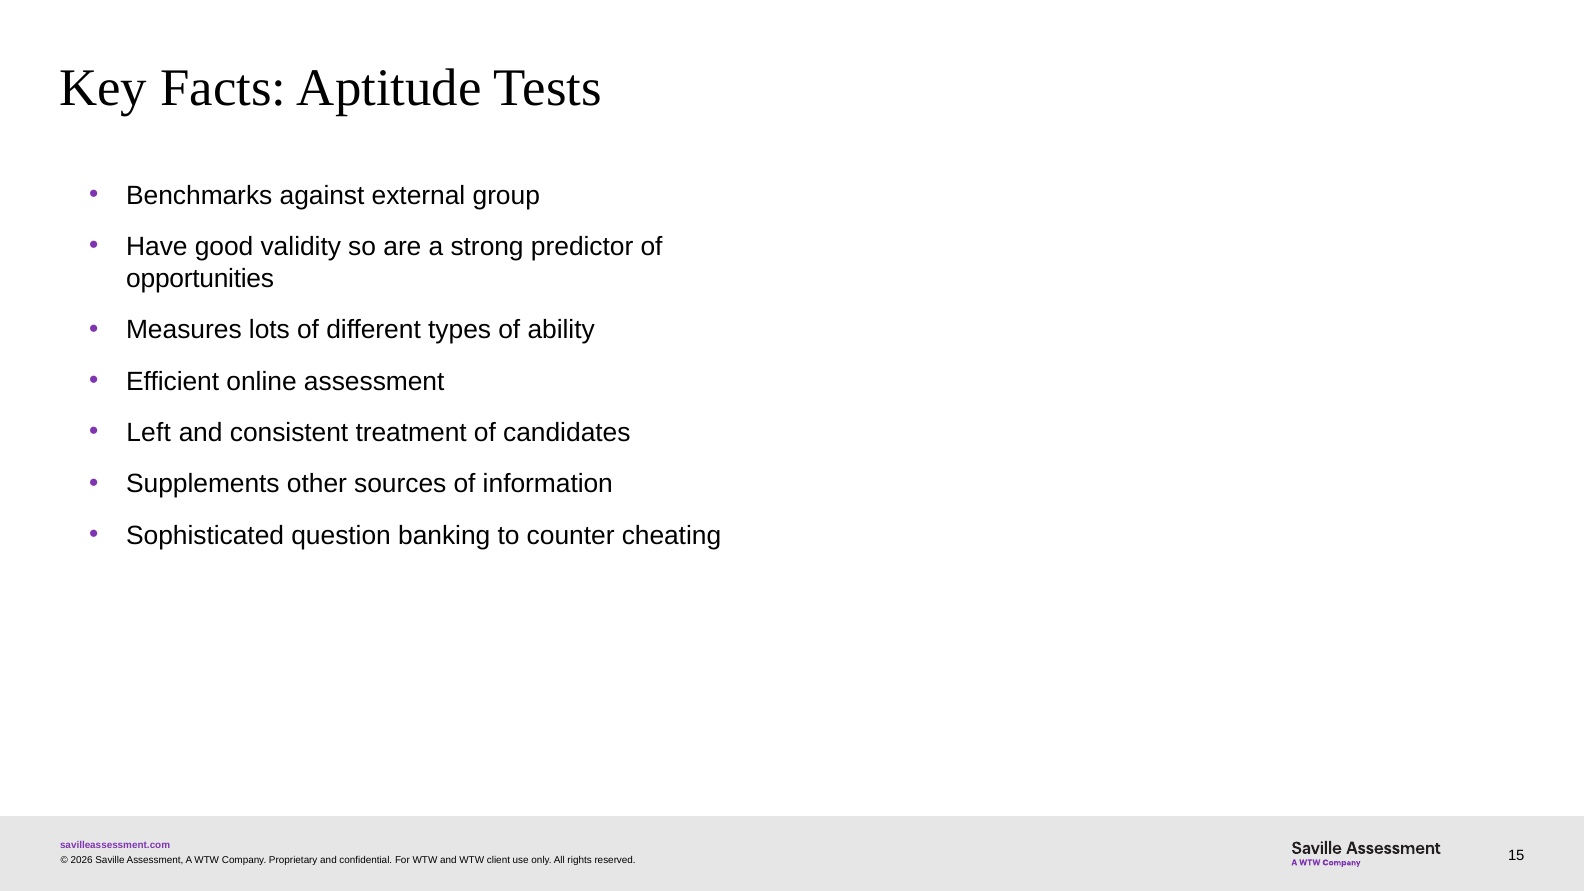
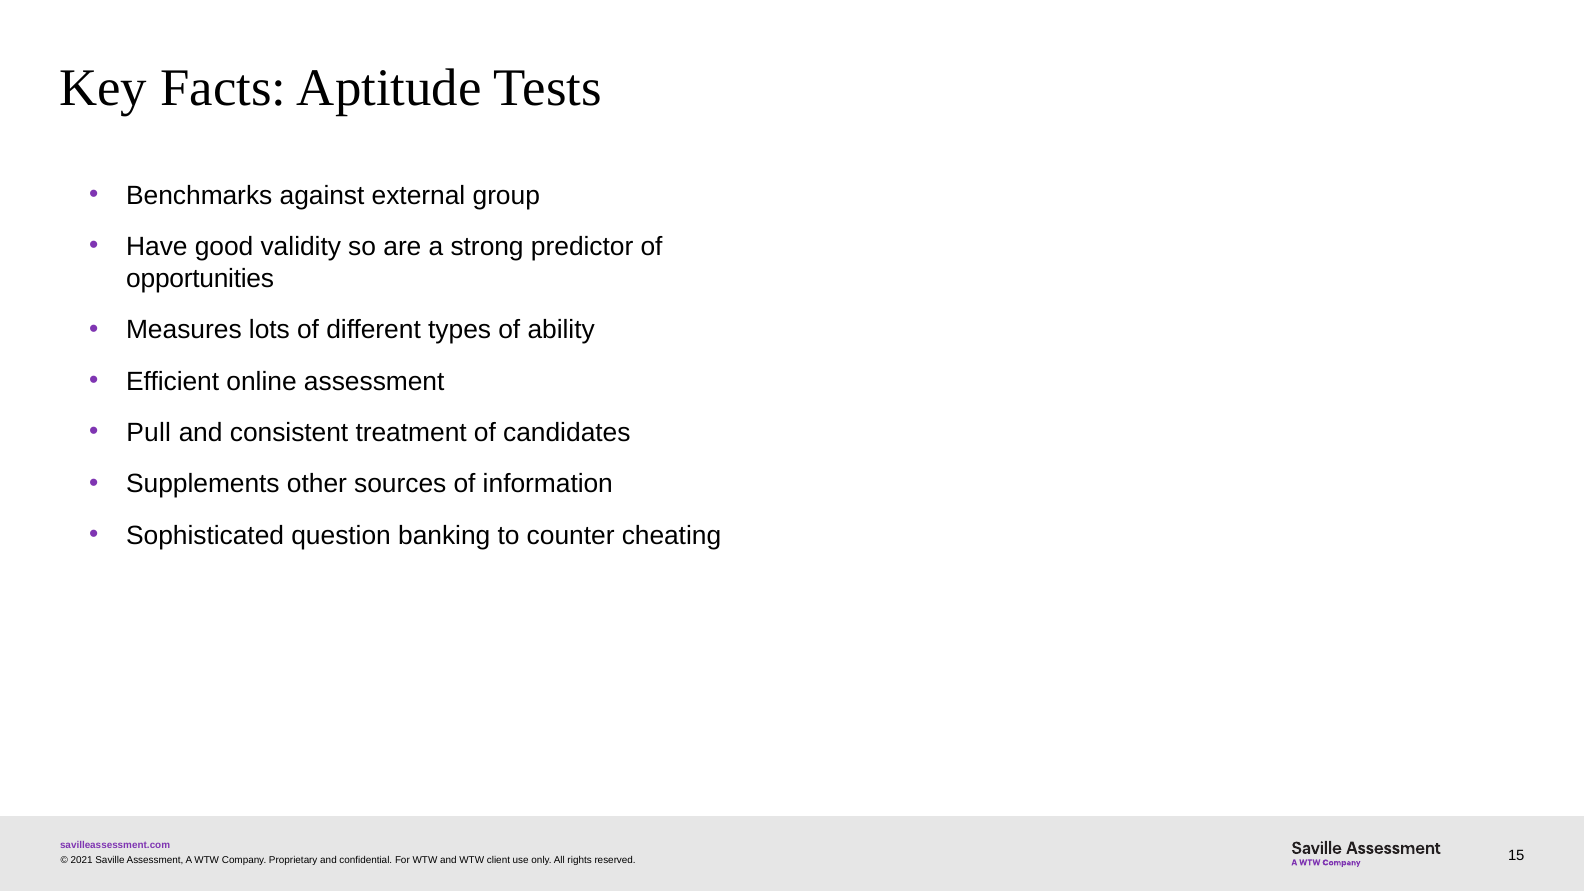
Left: Left -> Pull (149, 433)
2026: 2026 -> 2021 (82, 861)
